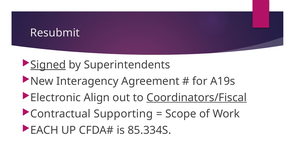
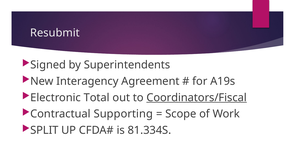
Signed underline: present -> none (48, 65)
Align: Align -> Total (97, 98)
EACH: EACH -> SPLIT (44, 130)
85.334S: 85.334S -> 81.334S (149, 130)
